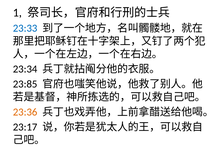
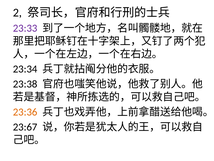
1: 1 -> 2 (17, 13)
23:33 colour: blue -> purple (25, 28)
23:85: 23:85 -> 23:38 (25, 84)
23:17: 23:17 -> 23:67 (25, 127)
